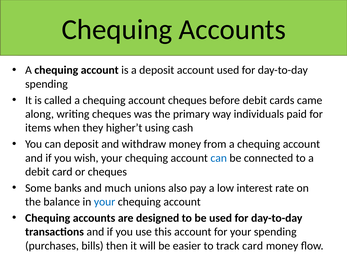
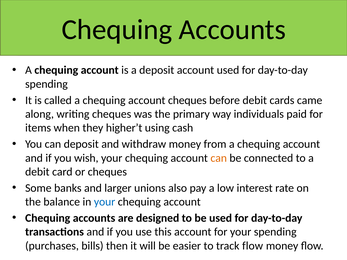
can colour: blue -> orange (219, 158)
much: much -> larger (118, 188)
track card: card -> flow (253, 246)
